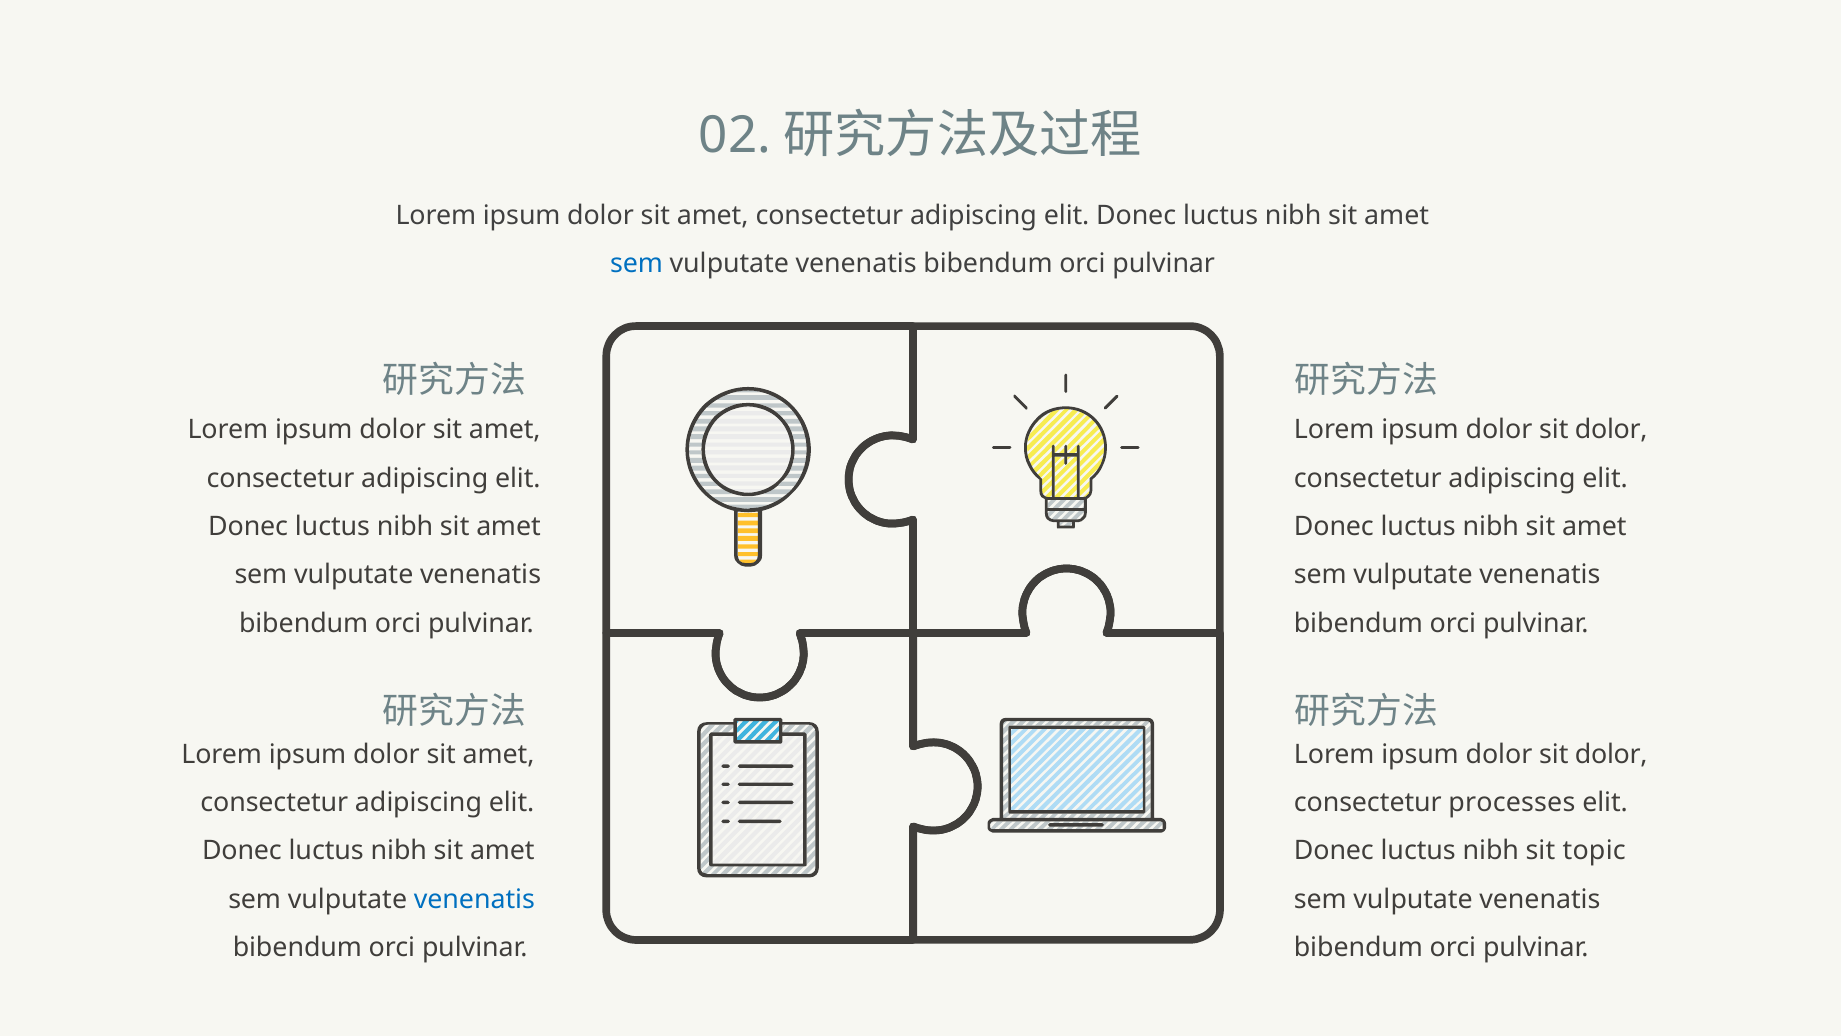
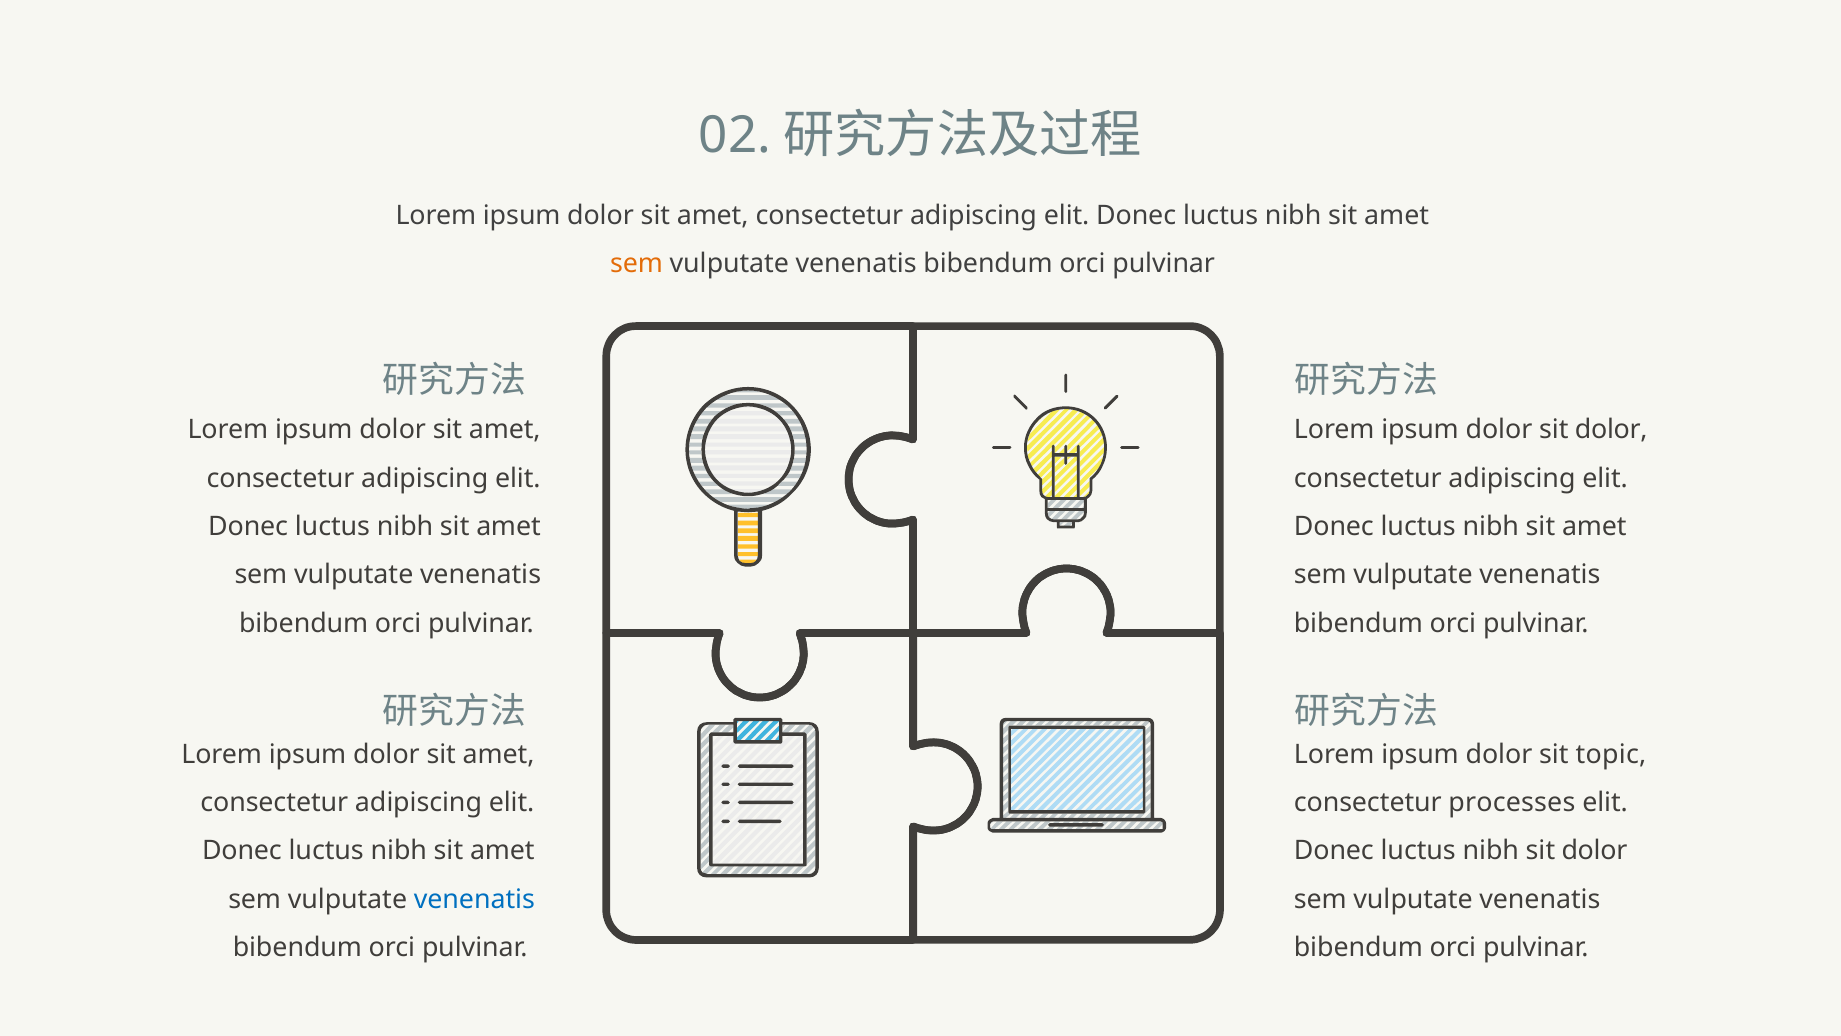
sem colour: blue -> orange (637, 264)
dolor: dolor -> topic (1611, 754)
nibh sit topic: topic -> dolor (1594, 851)
